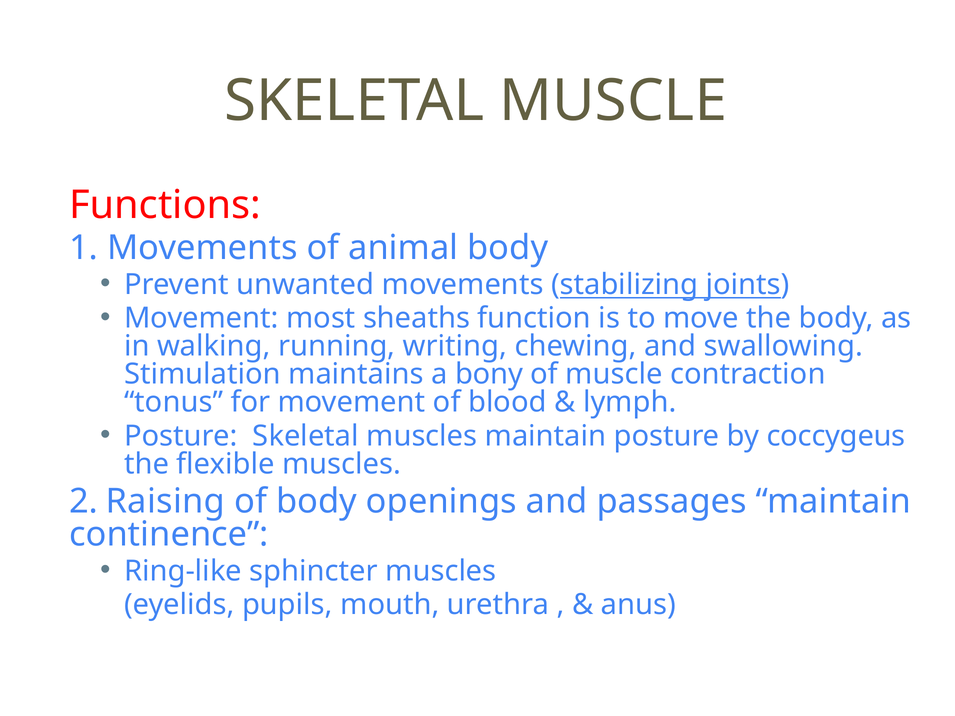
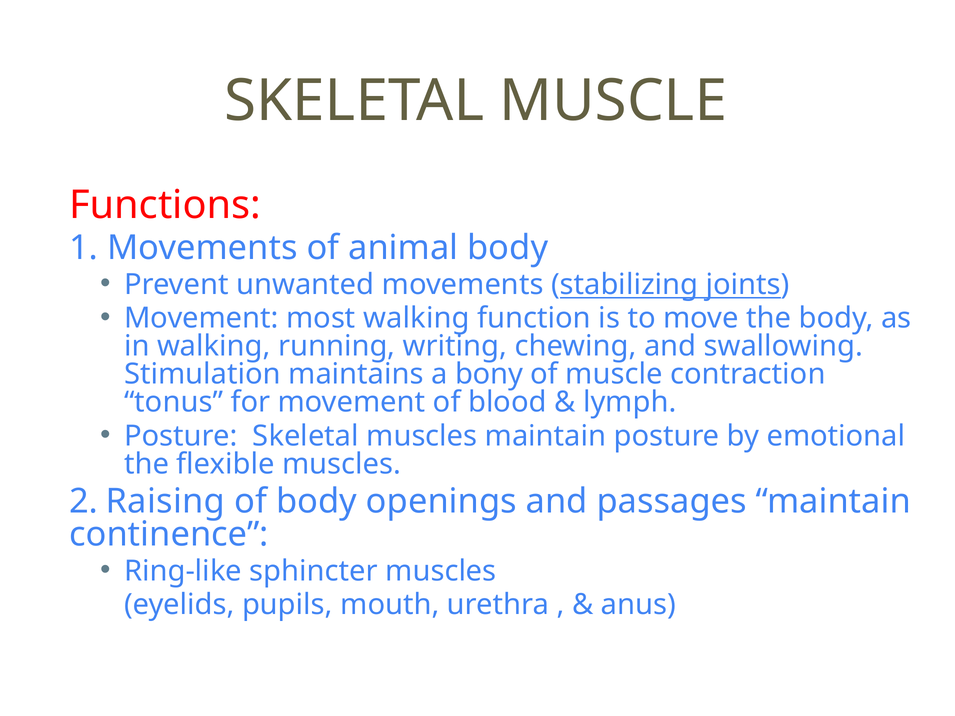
most sheaths: sheaths -> walking (416, 318)
coccygeus: coccygeus -> emotional (836, 436)
